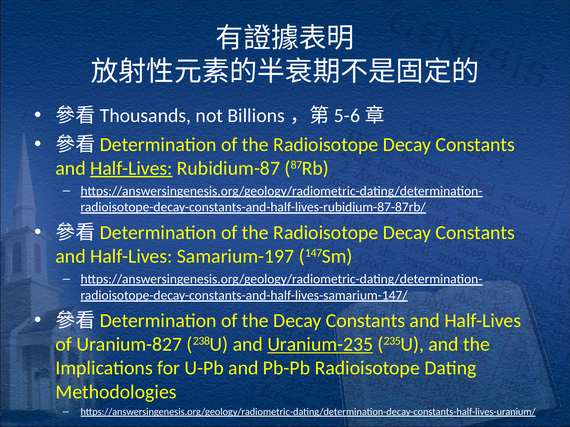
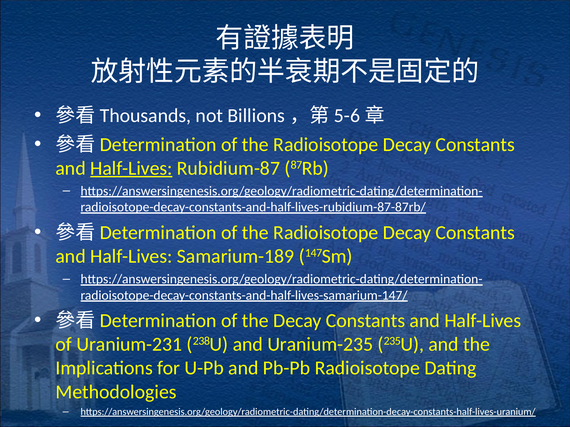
Samarium-197: Samarium-197 -> Samarium-189 (236, 257)
Uranium-827: Uranium-827 -> Uranium-231 (129, 345)
Uranium-235 underline: present -> none (320, 345)
